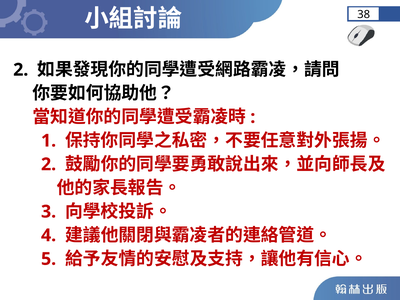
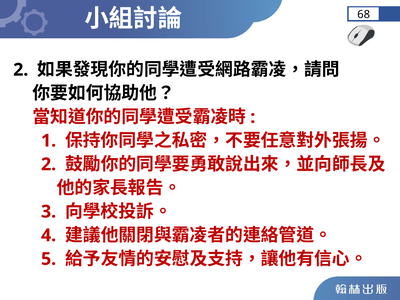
38: 38 -> 68 (364, 14)
